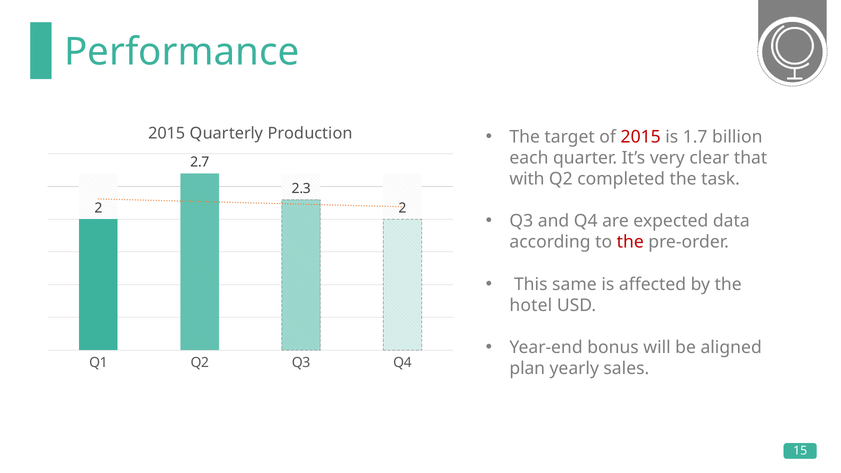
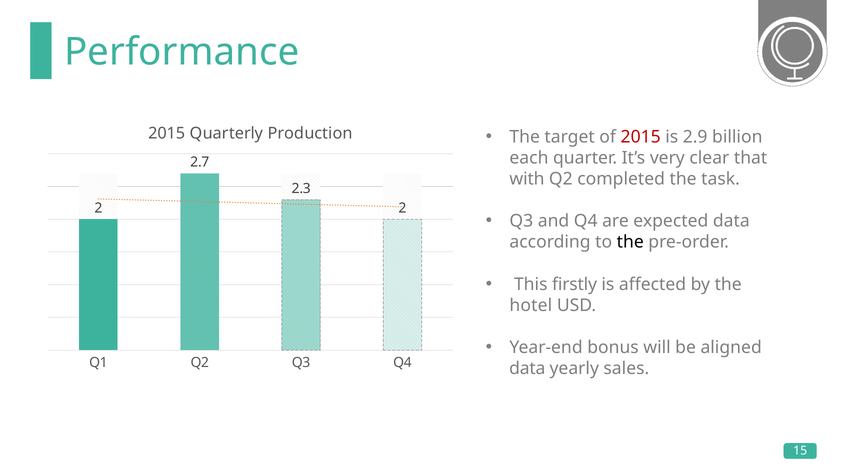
1.7: 1.7 -> 2.9 (695, 137)
the colour: red -> black (630, 242)
same: same -> firstly (575, 284)
plan: plan -> data (527, 368)
